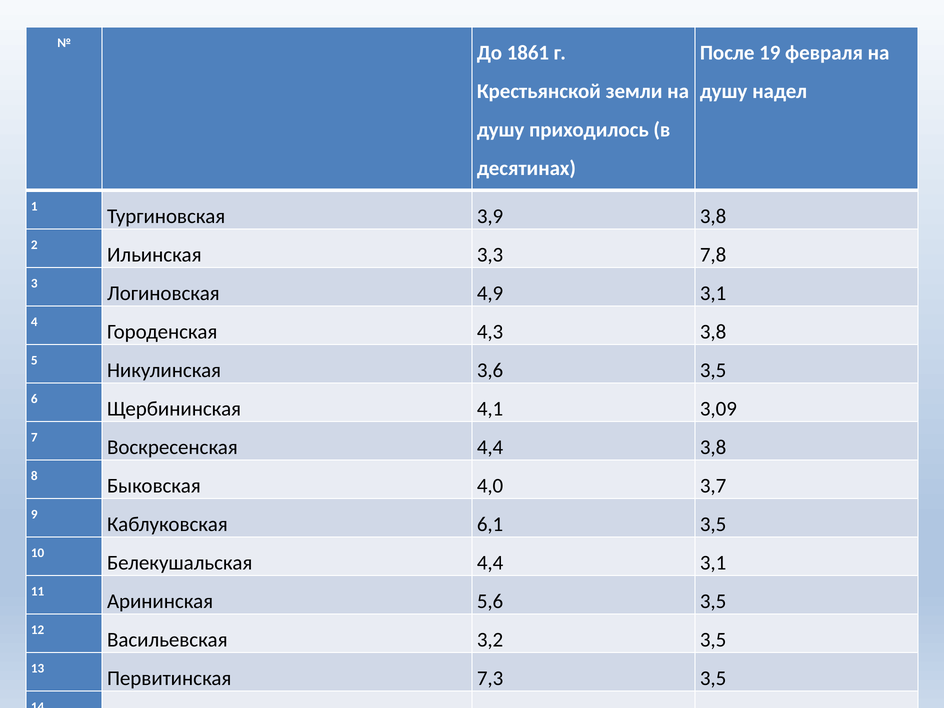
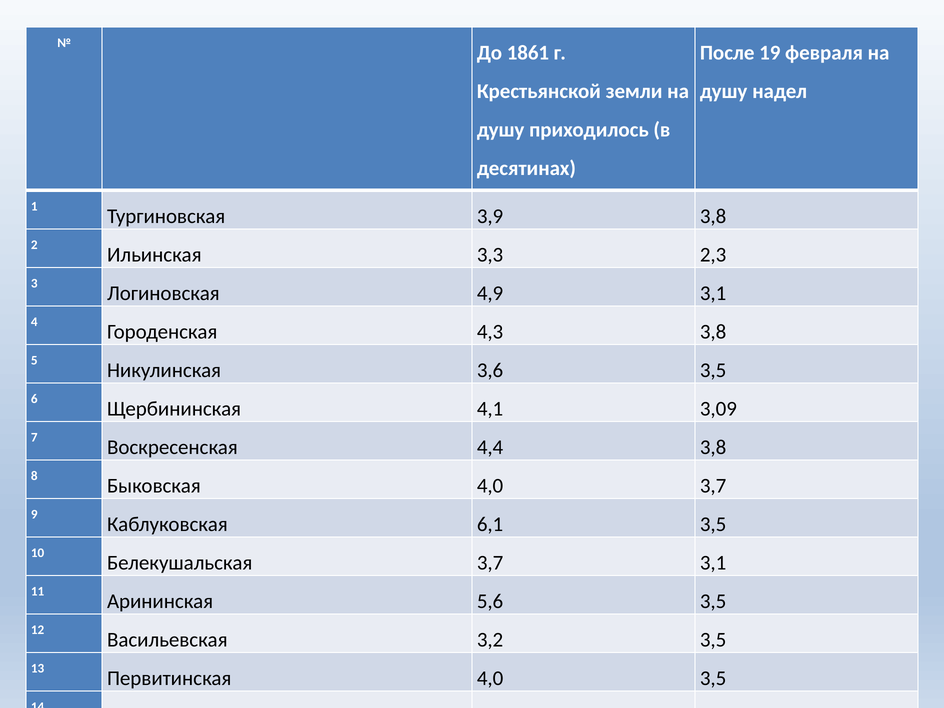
7,8: 7,8 -> 2,3 (713, 255)
Белекушальская 4,4: 4,4 -> 3,7 (490, 563)
Первитинская 7,3: 7,3 -> 4,0 (490, 678)
